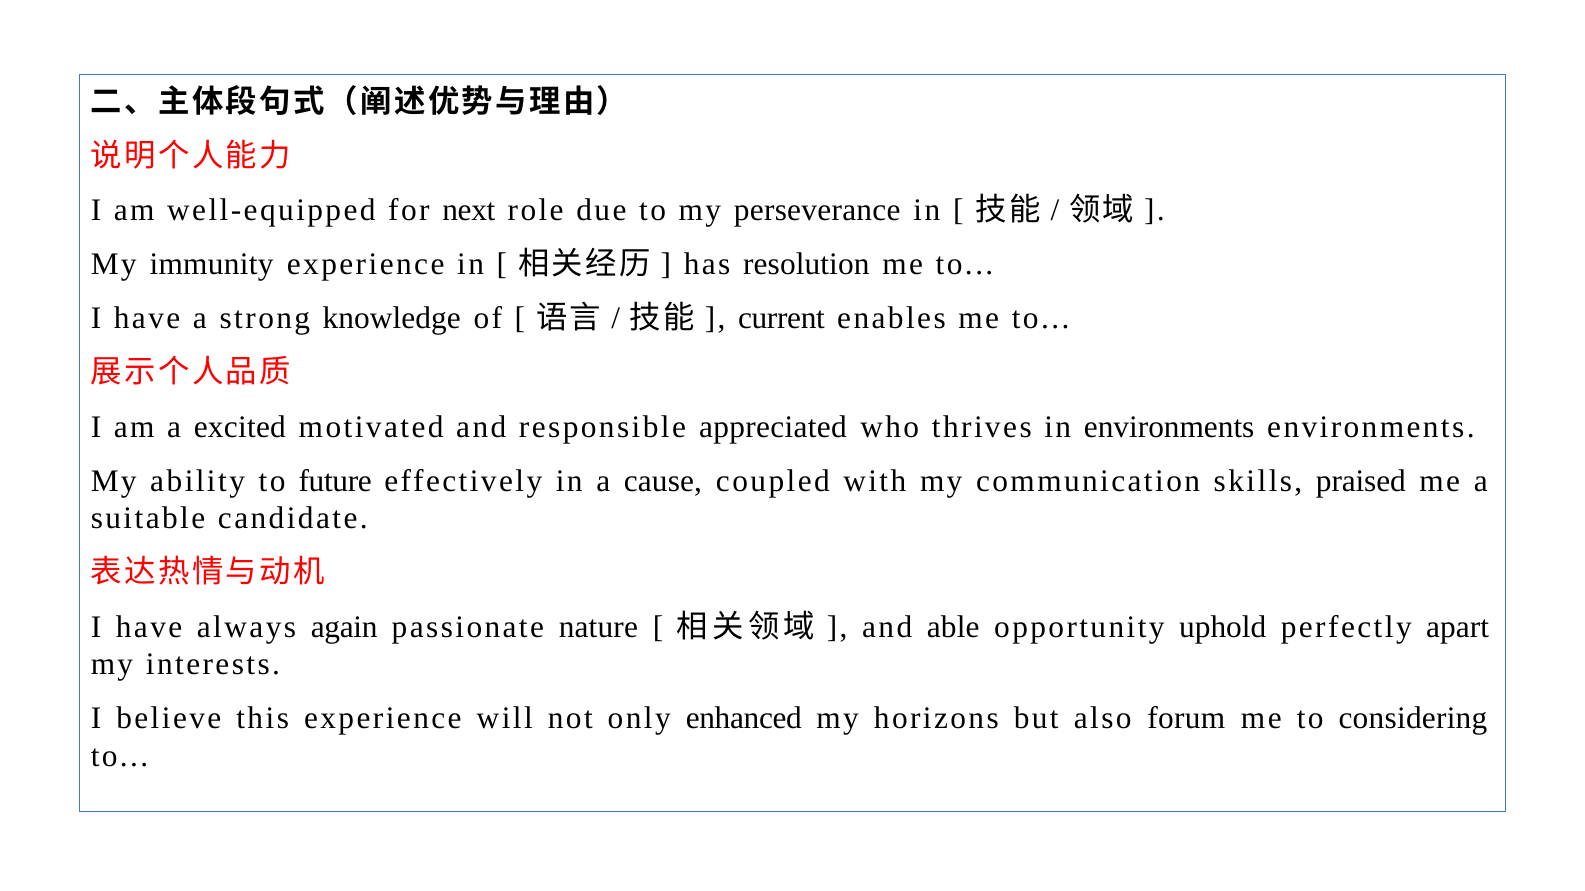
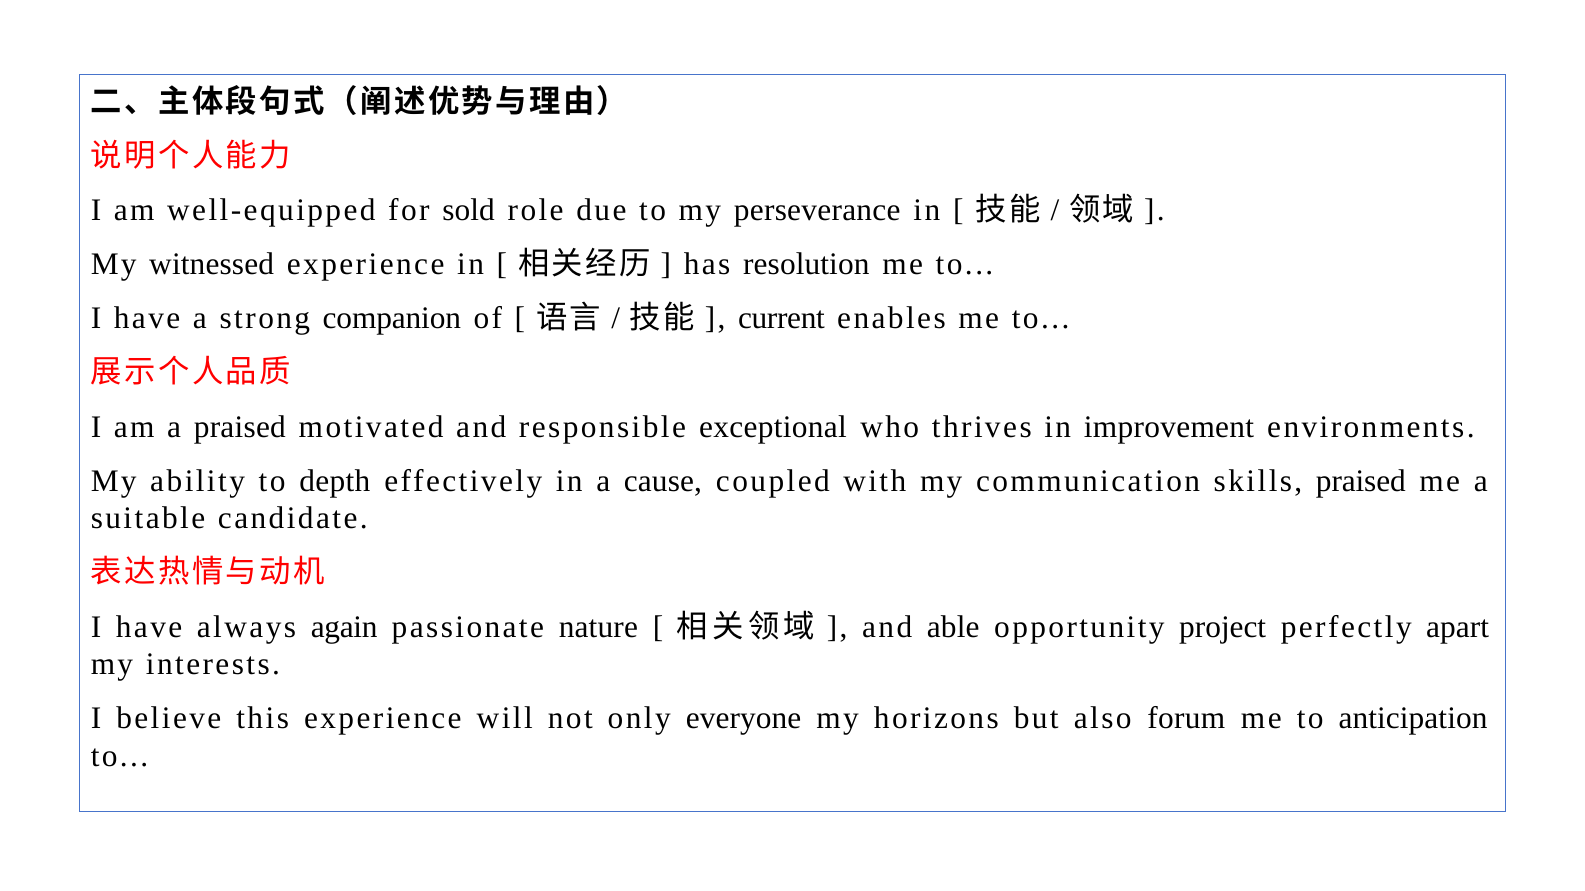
next: next -> sold (469, 210)
immunity: immunity -> witnessed (212, 265)
knowledge: knowledge -> companion (392, 319)
a excited: excited -> praised (240, 427)
appreciated: appreciated -> exceptional (773, 427)
in environments: environments -> improvement (1169, 427)
future: future -> depth (335, 481)
uphold: uphold -> project (1223, 627)
enhanced: enhanced -> everyone (744, 719)
considering: considering -> anticipation (1413, 719)
